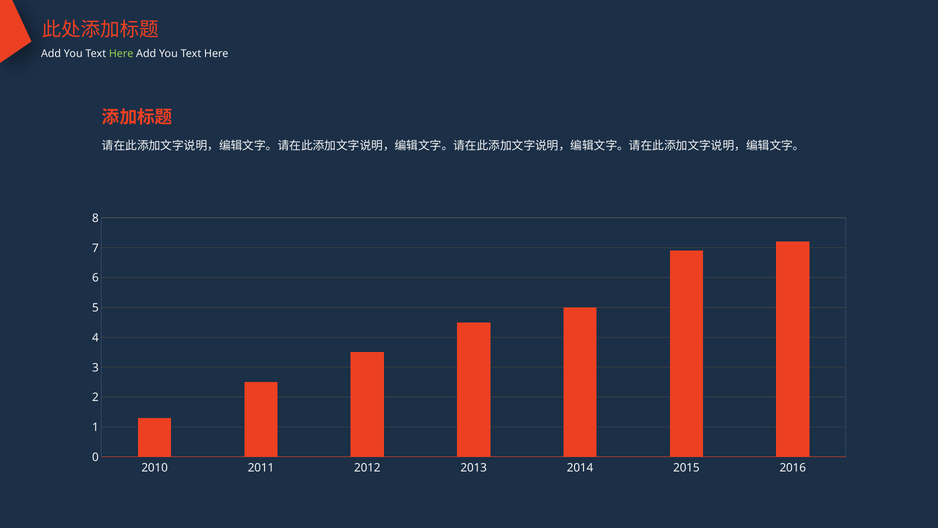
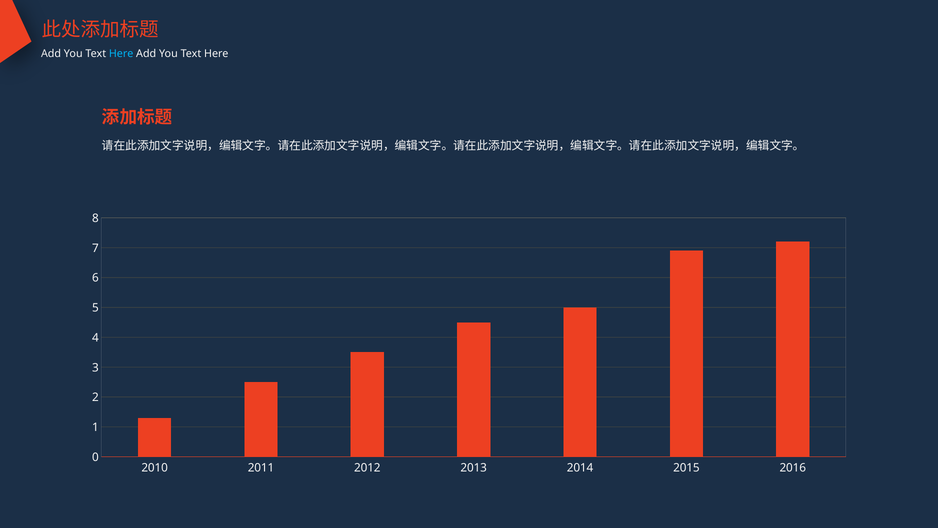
Here colour: light green -> light blue (121, 54)
